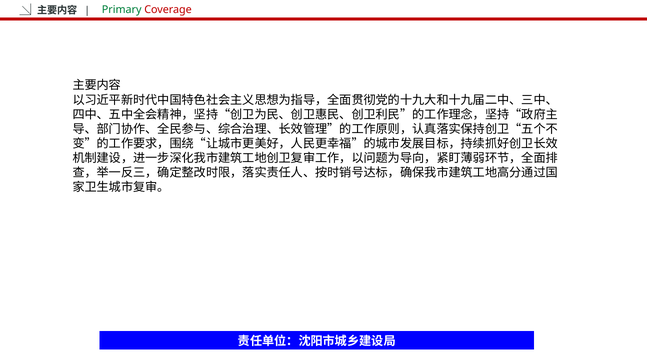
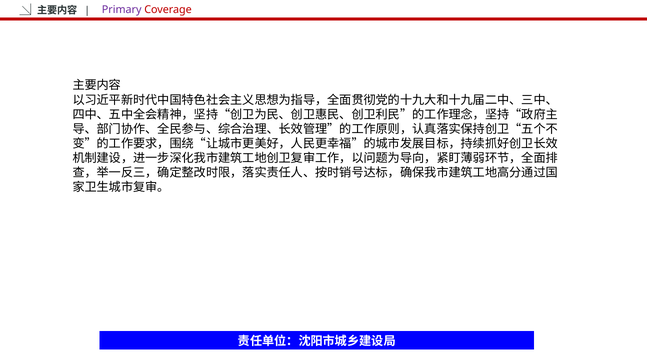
Primary colour: green -> purple (122, 9)
